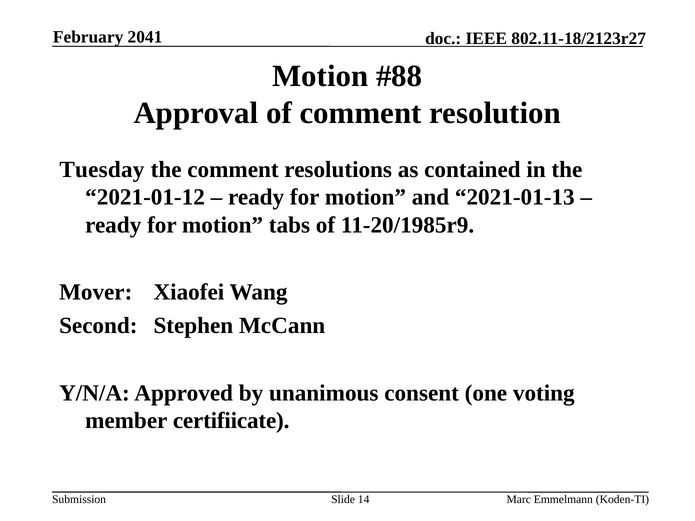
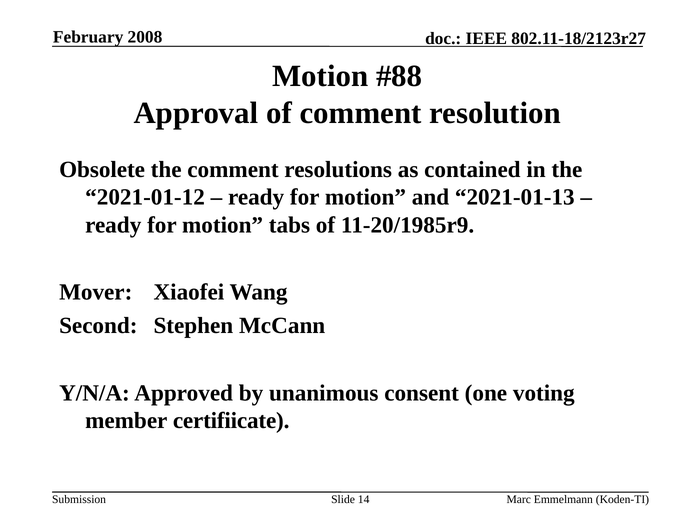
2041: 2041 -> 2008 (145, 37)
Tuesday: Tuesday -> Obsolete (102, 170)
